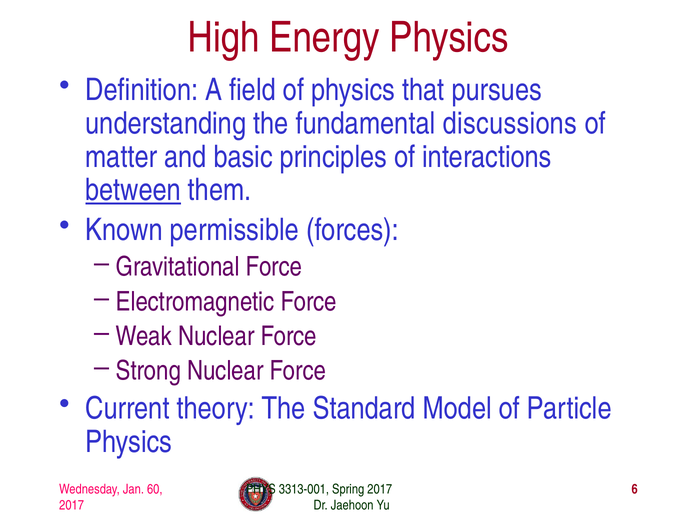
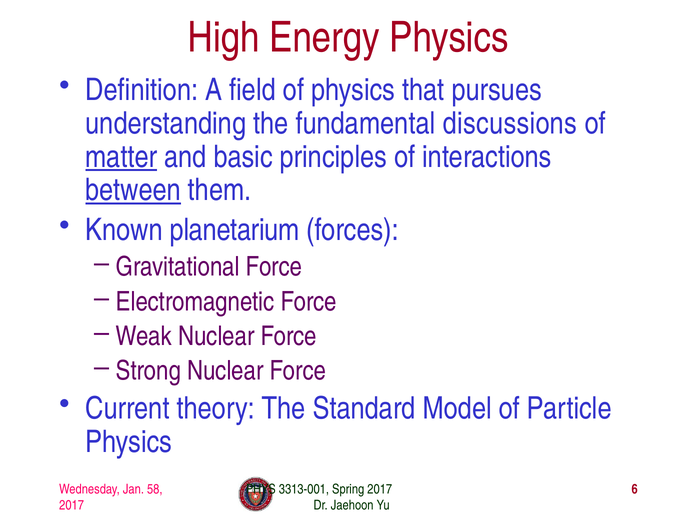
matter underline: none -> present (121, 157)
permissible: permissible -> planetarium (235, 230)
60: 60 -> 58 (155, 489)
